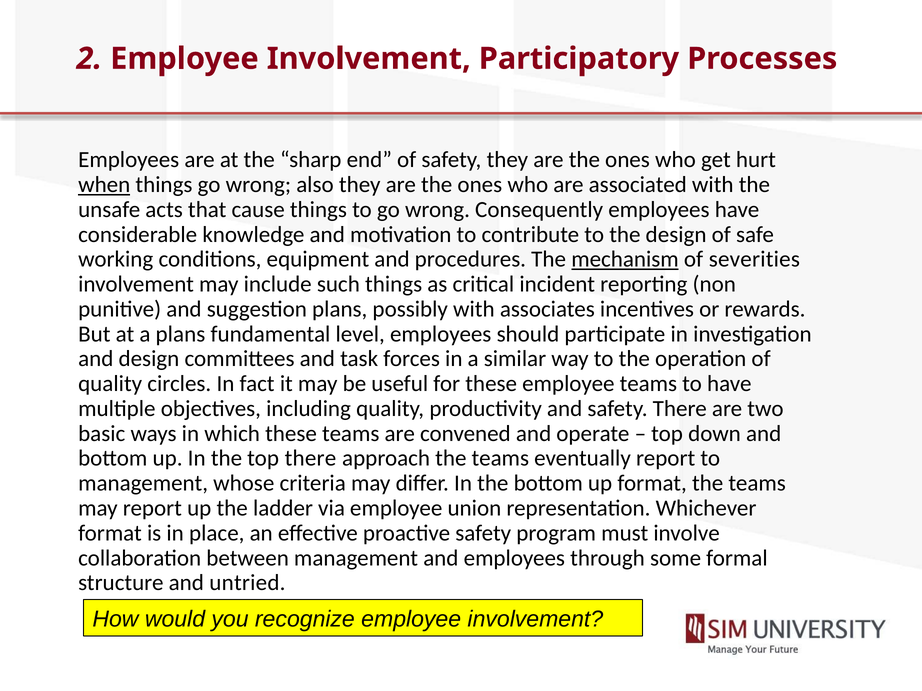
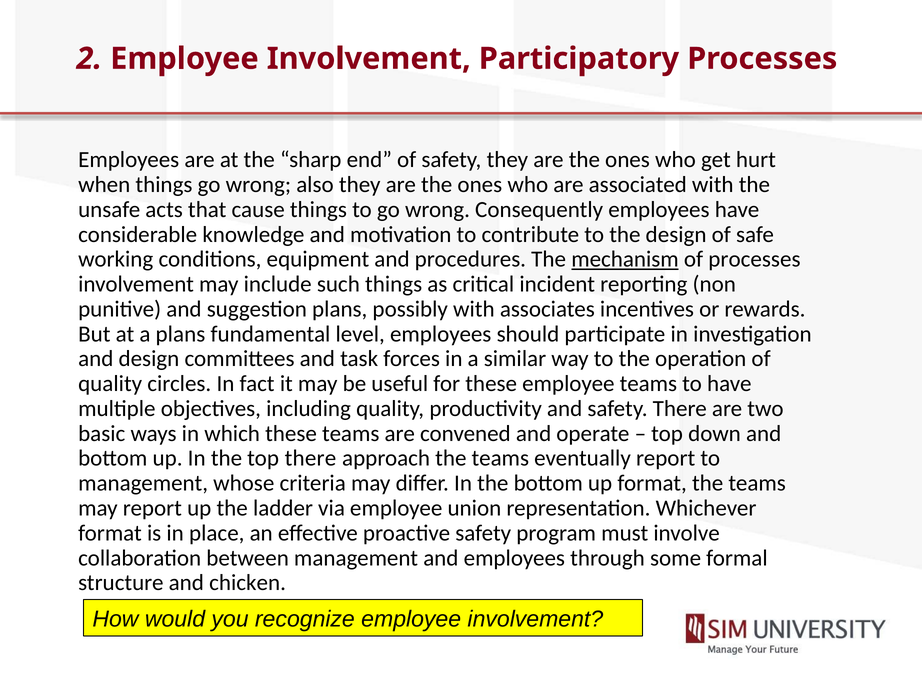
when underline: present -> none (104, 185)
of severities: severities -> processes (754, 260)
untried: untried -> chicken (248, 583)
